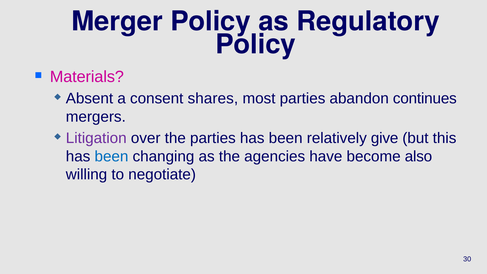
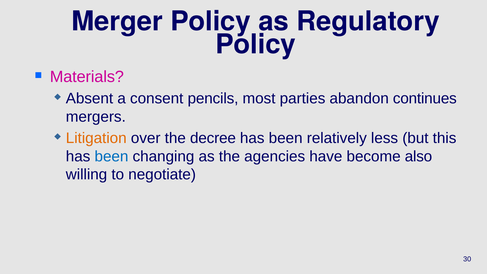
shares: shares -> pencils (213, 98)
Litigation colour: purple -> orange (96, 138)
the parties: parties -> decree (213, 138)
give: give -> less (385, 138)
